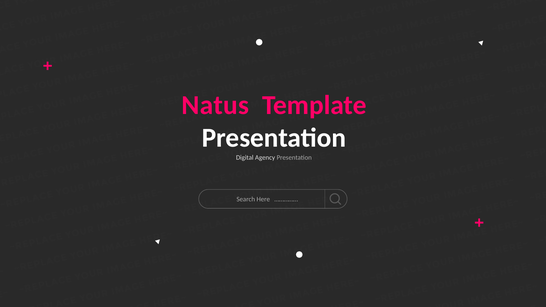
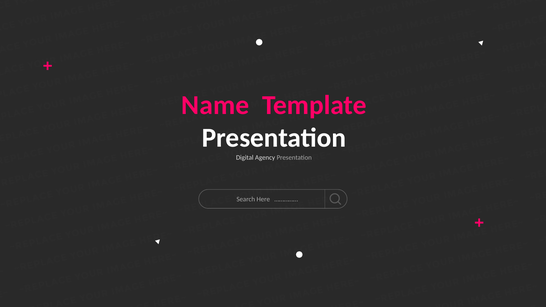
Natus: Natus -> Name (215, 105)
